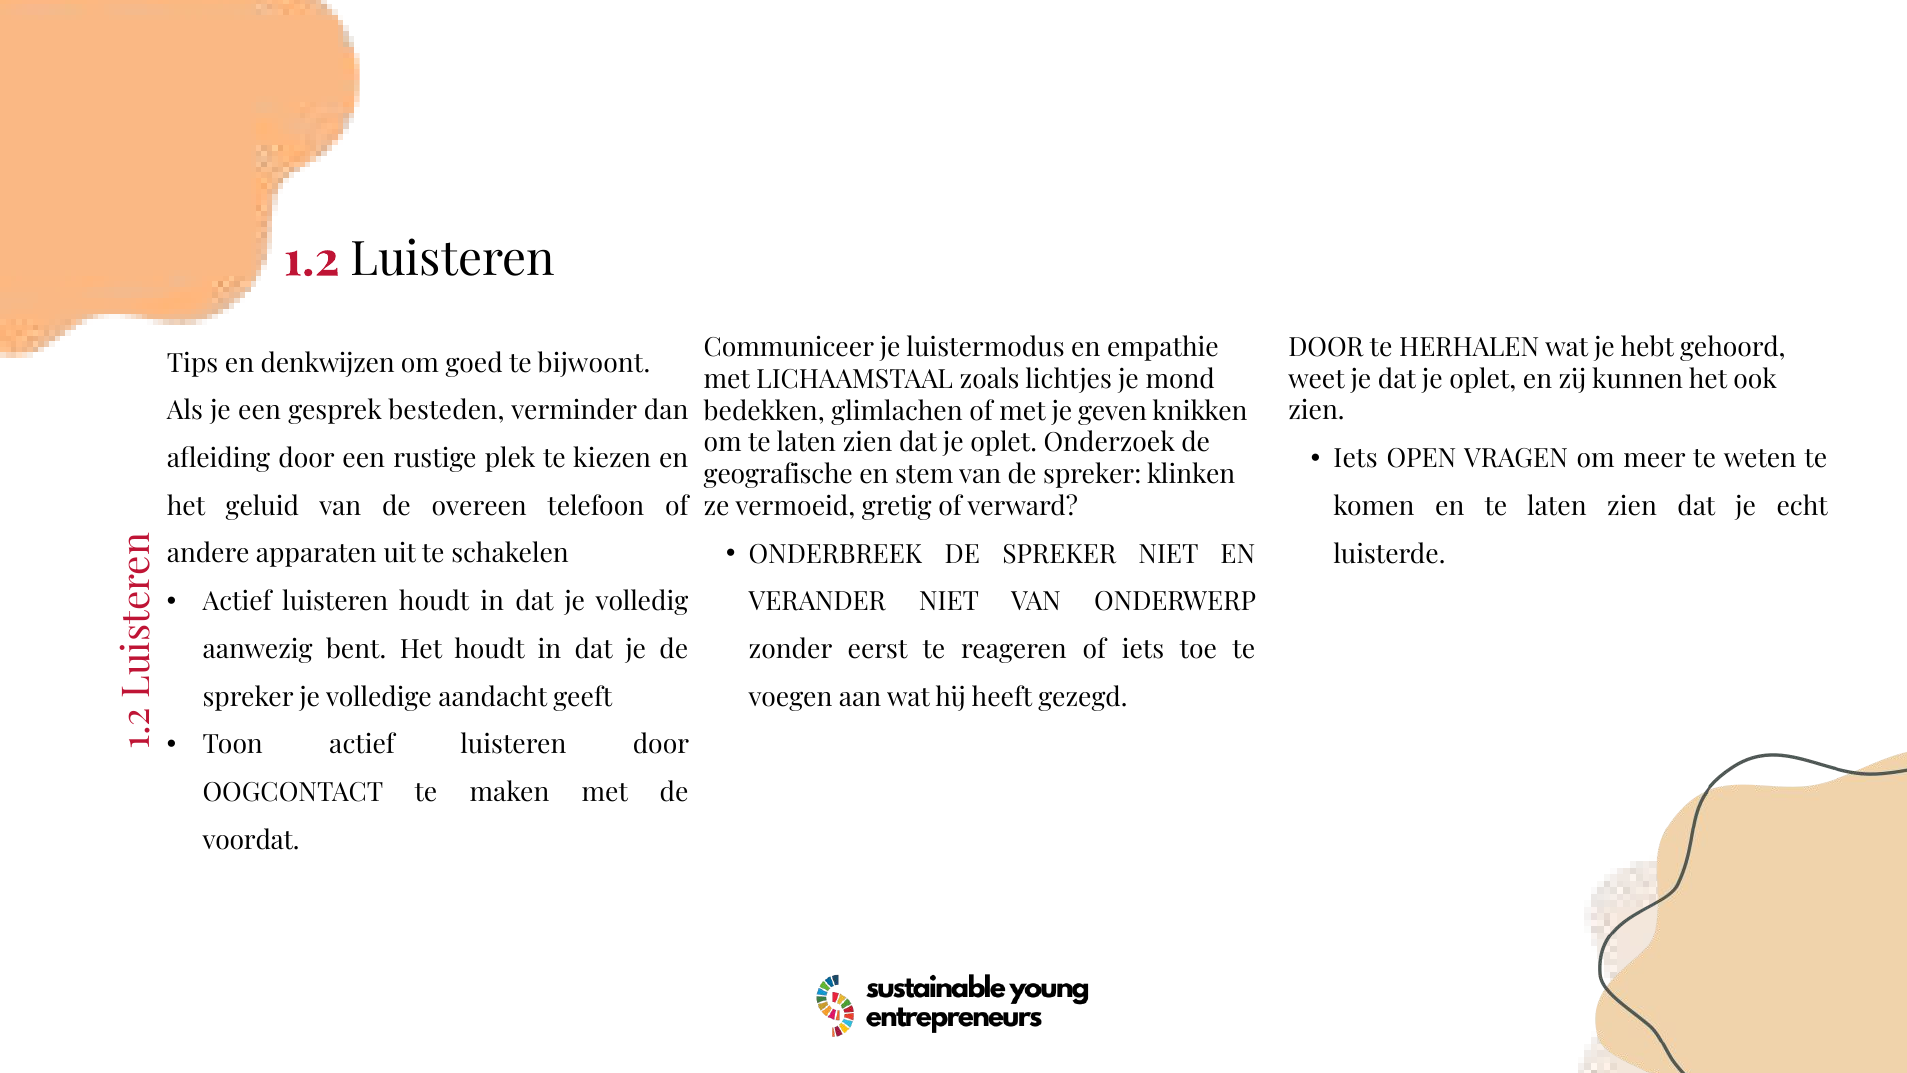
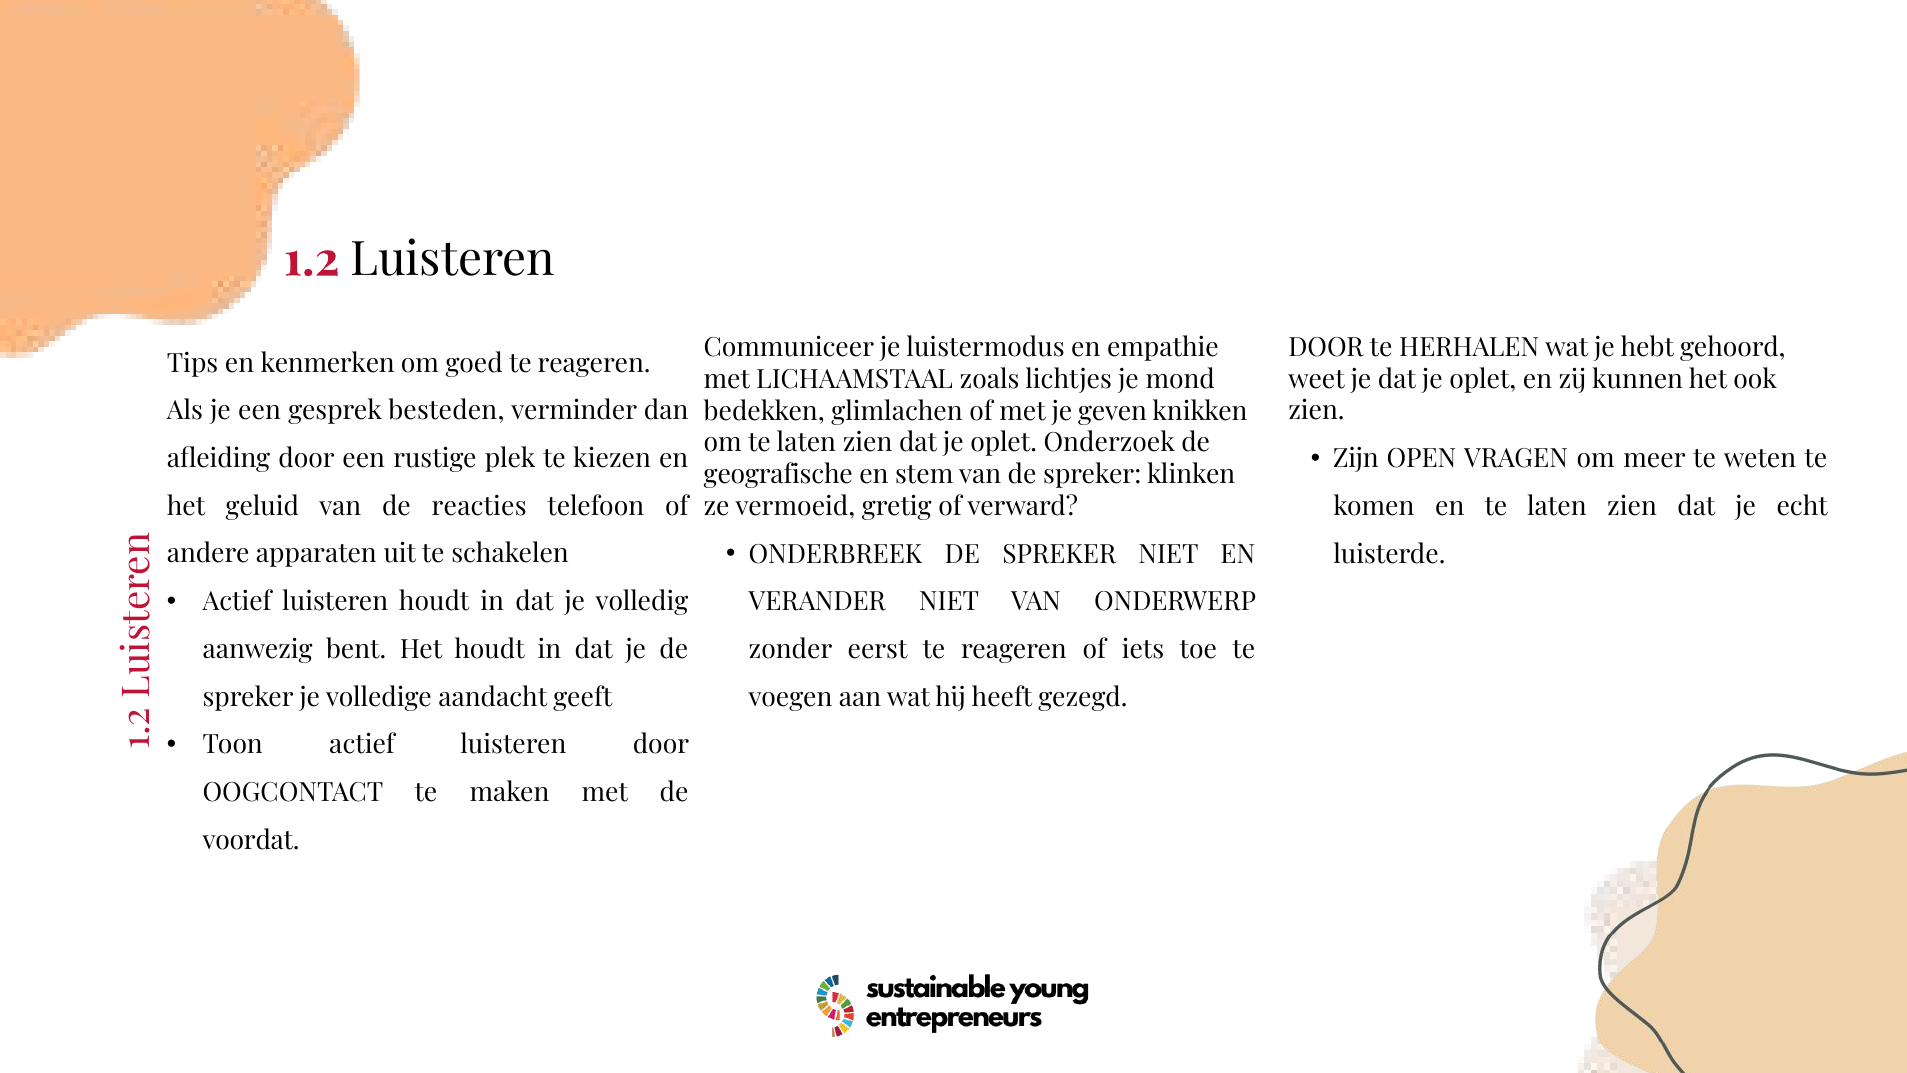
denkwijzen: denkwijzen -> kenmerken (328, 363)
goed te bijwoont: bijwoont -> reageren (594, 363)
Iets: Iets -> Zijn (1356, 459)
overeen: overeen -> reacties (479, 506)
